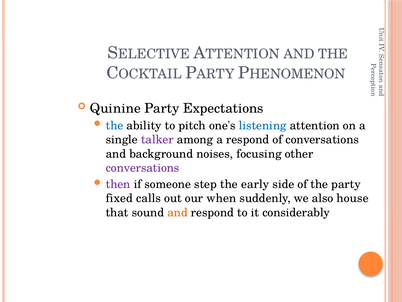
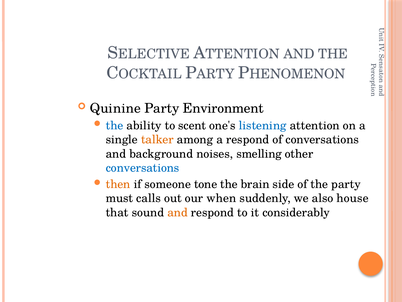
Expectations: Expectations -> Environment (223, 108)
pitch: pitch -> scent (192, 125)
talker colour: purple -> orange (157, 139)
focusing: focusing -> smelling (259, 154)
conversations colour: purple -> blue (143, 168)
then colour: purple -> orange (118, 184)
step: step -> tone (206, 184)
early: early -> brain (255, 184)
fixed: fixed -> must (119, 198)
